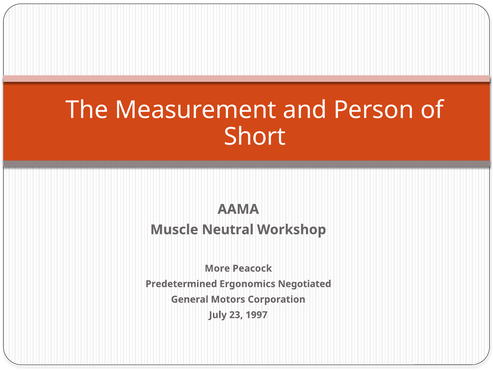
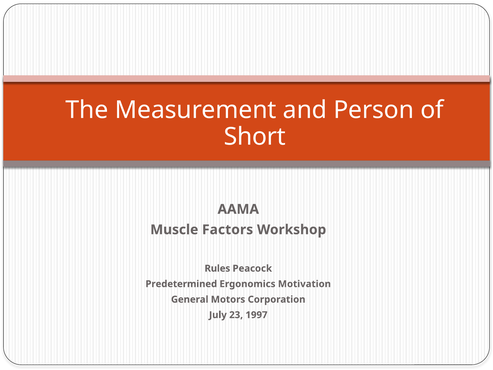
Neutral: Neutral -> Factors (228, 230)
More: More -> Rules (217, 268)
Negotiated: Negotiated -> Motivation (304, 284)
